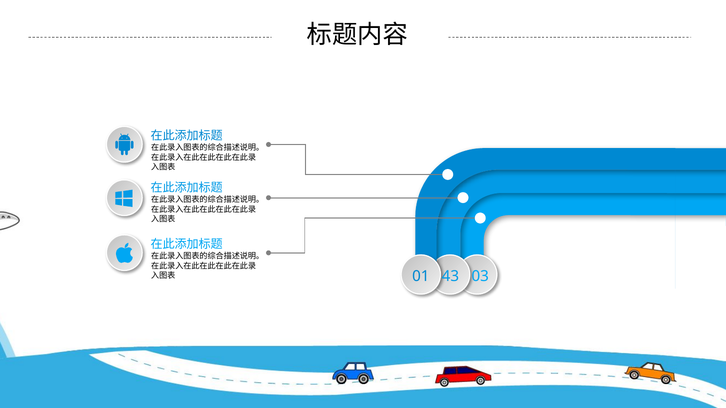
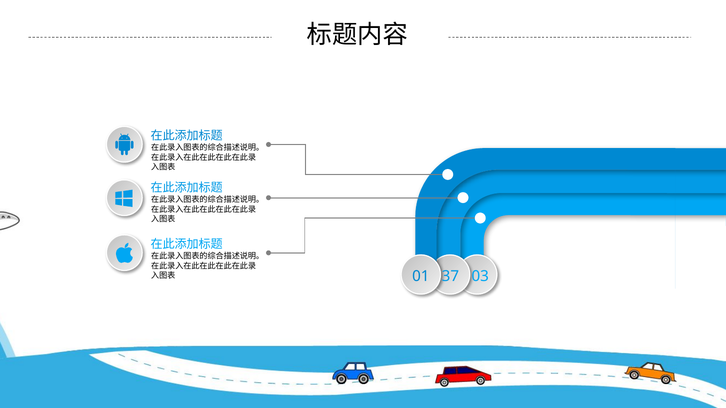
43: 43 -> 37 (450, 276)
